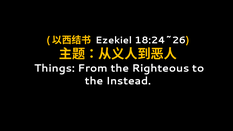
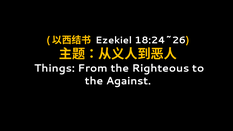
Instead: Instead -> Against (129, 81)
